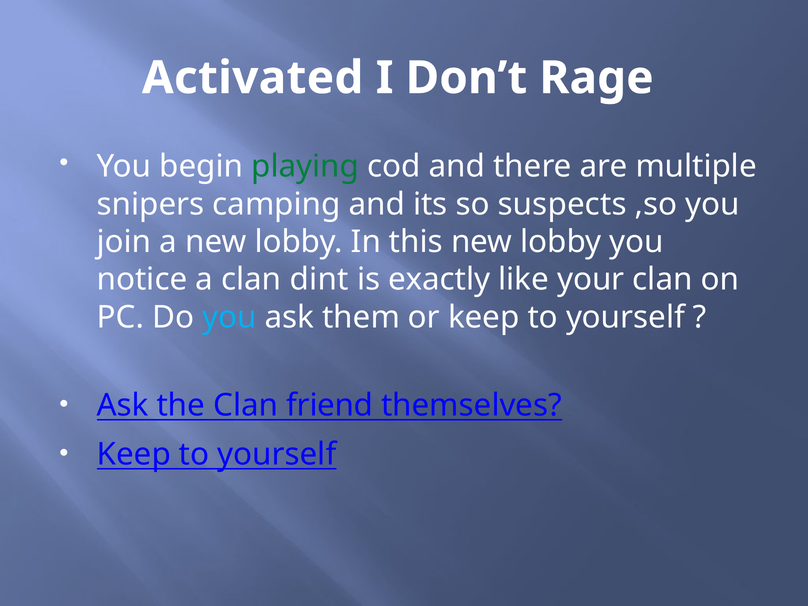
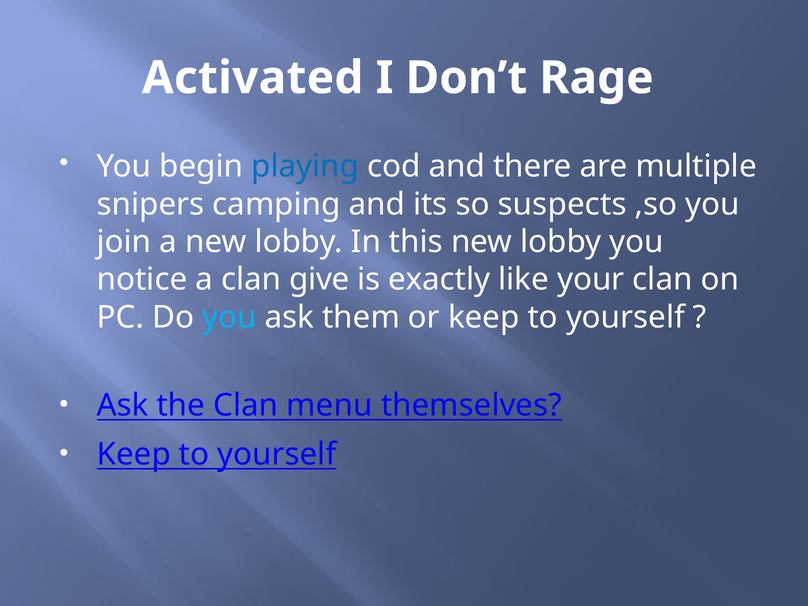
playing colour: green -> blue (305, 166)
dint: dint -> give (319, 280)
friend: friend -> menu (330, 405)
